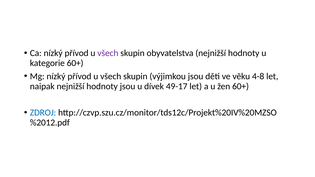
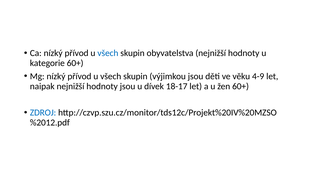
všech colour: purple -> blue (108, 53)
4-8: 4-8 -> 4-9 (258, 76)
49-17: 49-17 -> 18-17 (177, 86)
